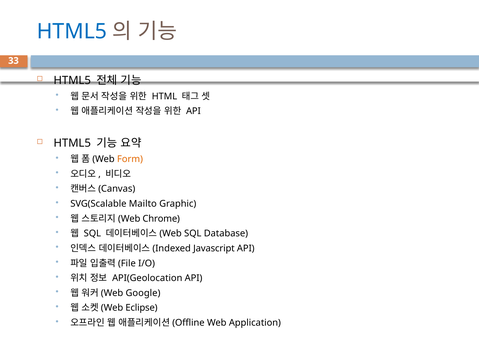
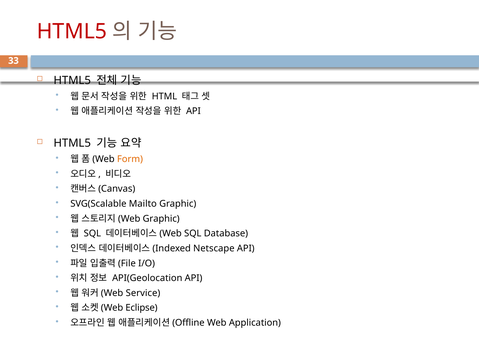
HTML5 colour: blue -> red (72, 31)
Chrome: Chrome -> Graphic (161, 218)
Javascript: Javascript -> Netscape (214, 248)
Google: Google -> Service (143, 292)
